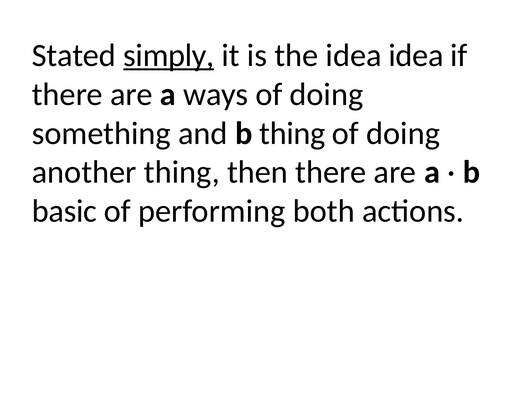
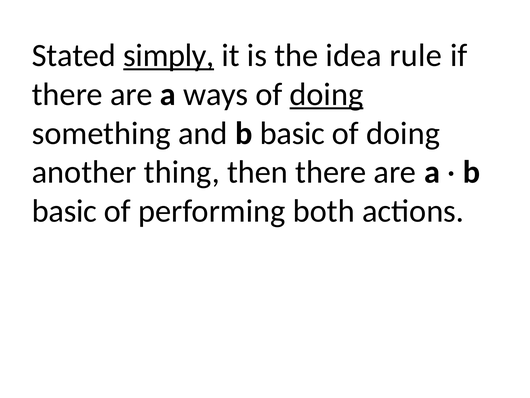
idea idea: idea -> rule (416, 55)
doing underline: none -> present (326, 94)
and b thing: thing -> basic (292, 133)
